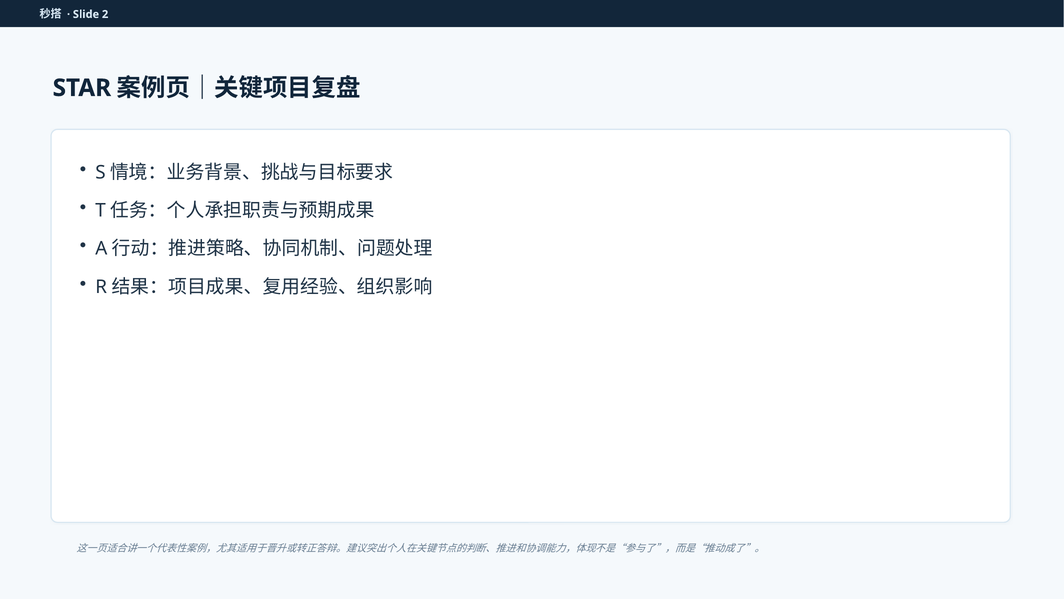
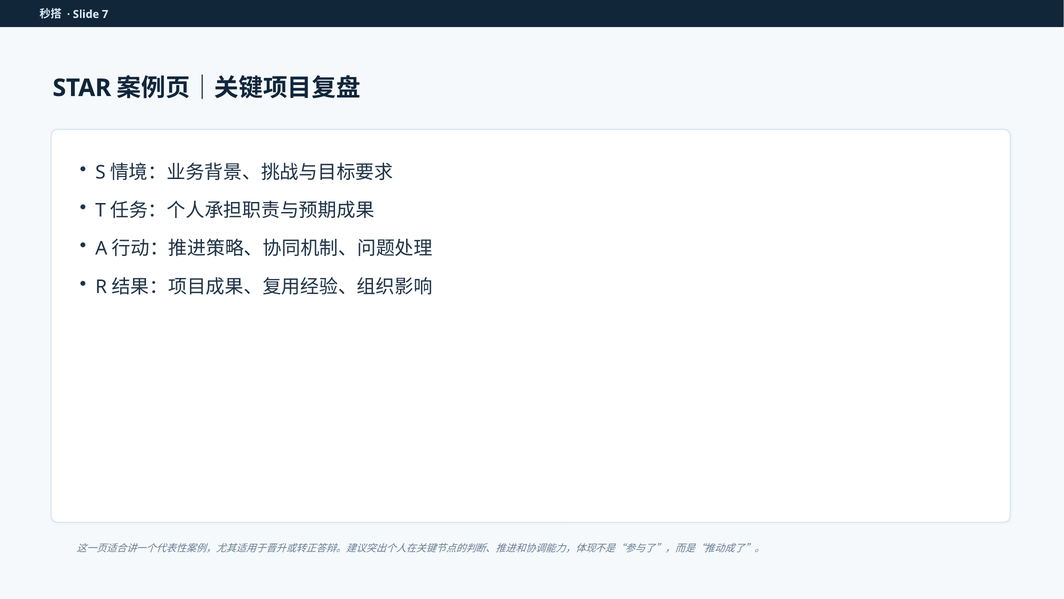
2: 2 -> 7 (105, 14)
